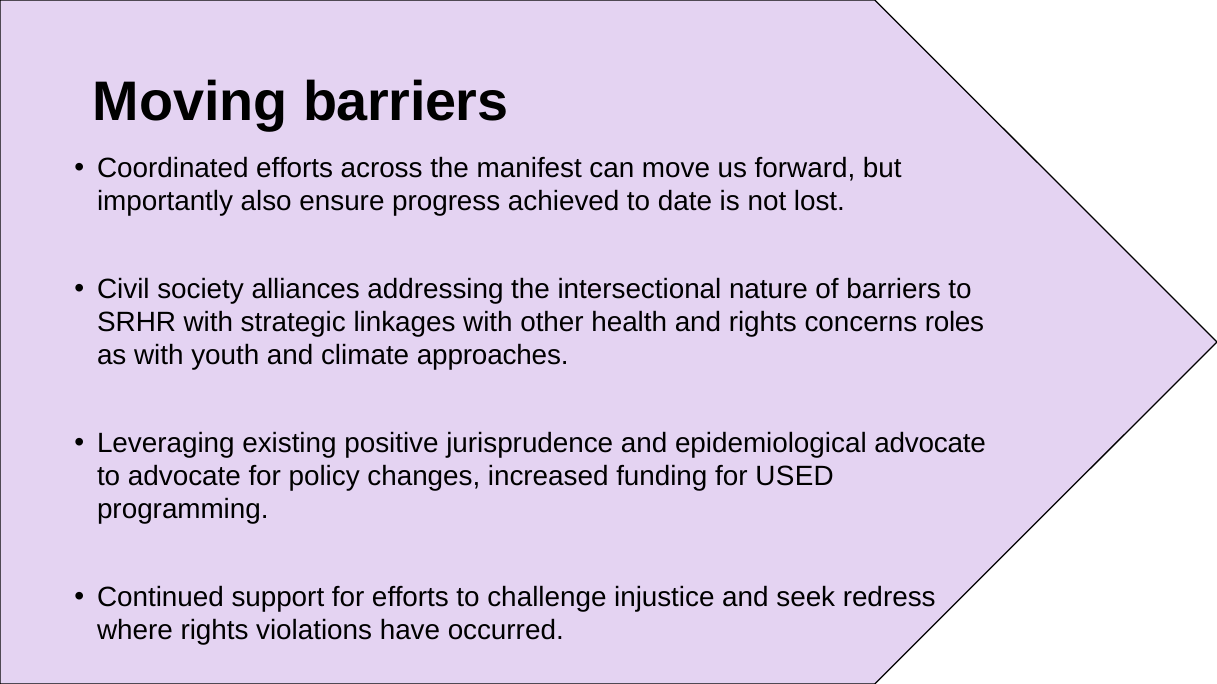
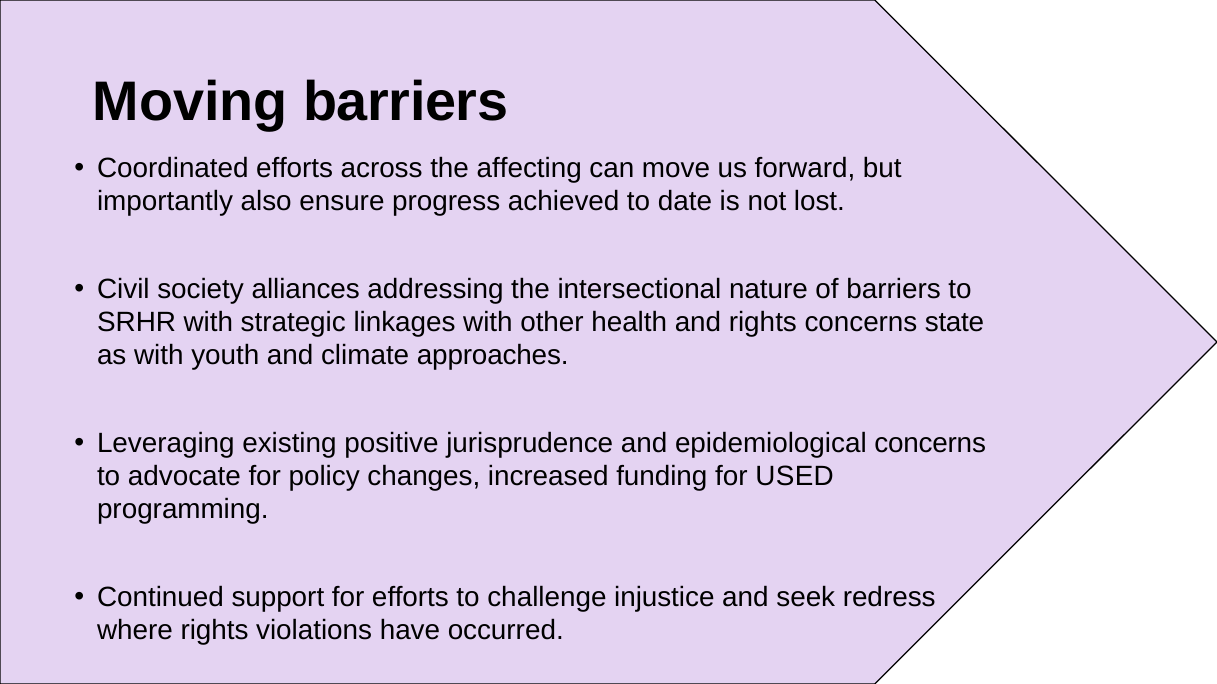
manifest: manifest -> affecting (529, 168)
roles: roles -> state (954, 323)
epidemiological advocate: advocate -> concerns (930, 444)
